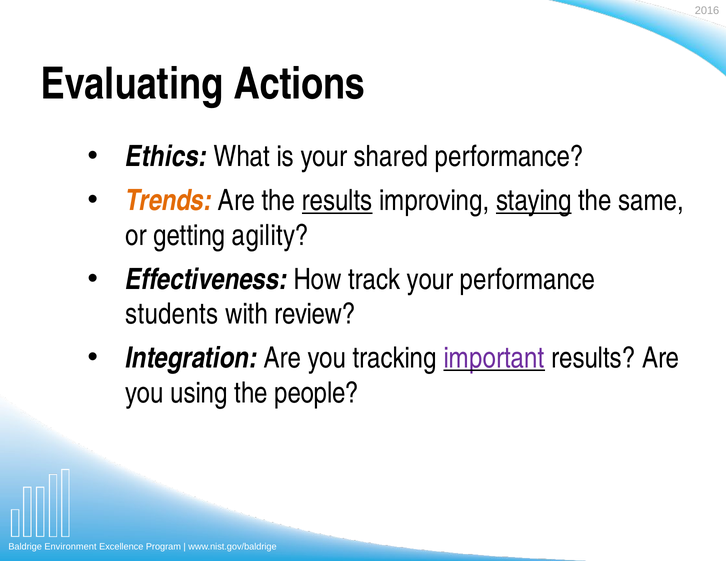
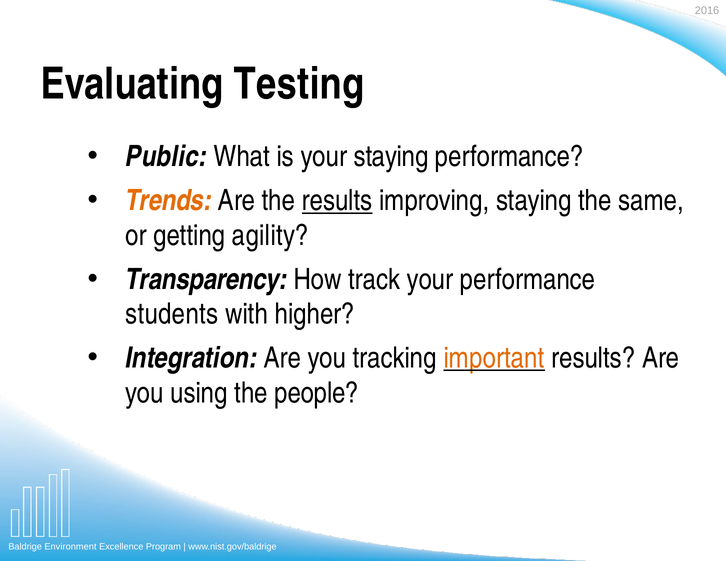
Actions: Actions -> Testing (299, 84)
Ethics: Ethics -> Public (166, 157)
your shared: shared -> staying (391, 157)
staying underline: present -> none (534, 201)
Effectiveness: Effectiveness -> Transparency (206, 279)
review: review -> higher (315, 314)
important colour: purple -> orange (494, 358)
